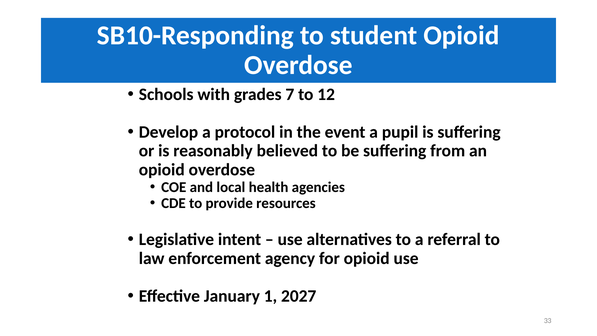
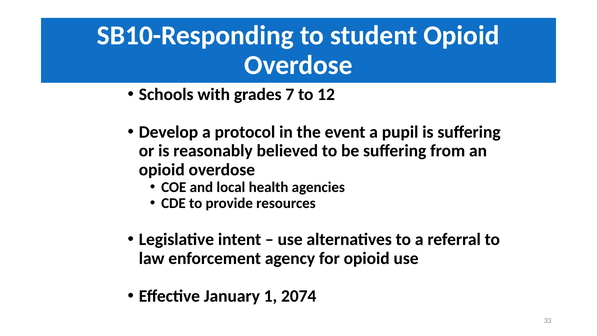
2027: 2027 -> 2074 (299, 296)
